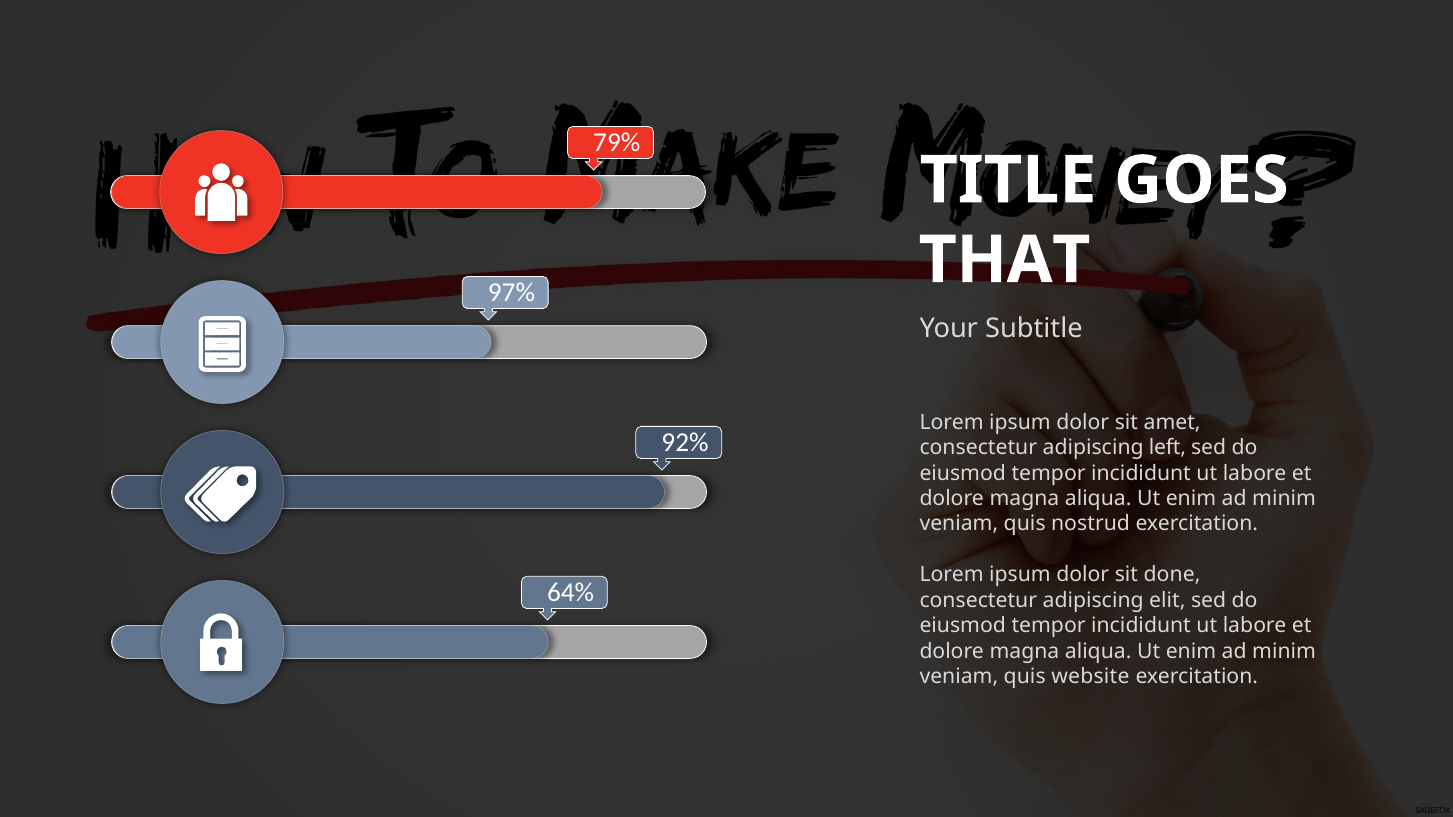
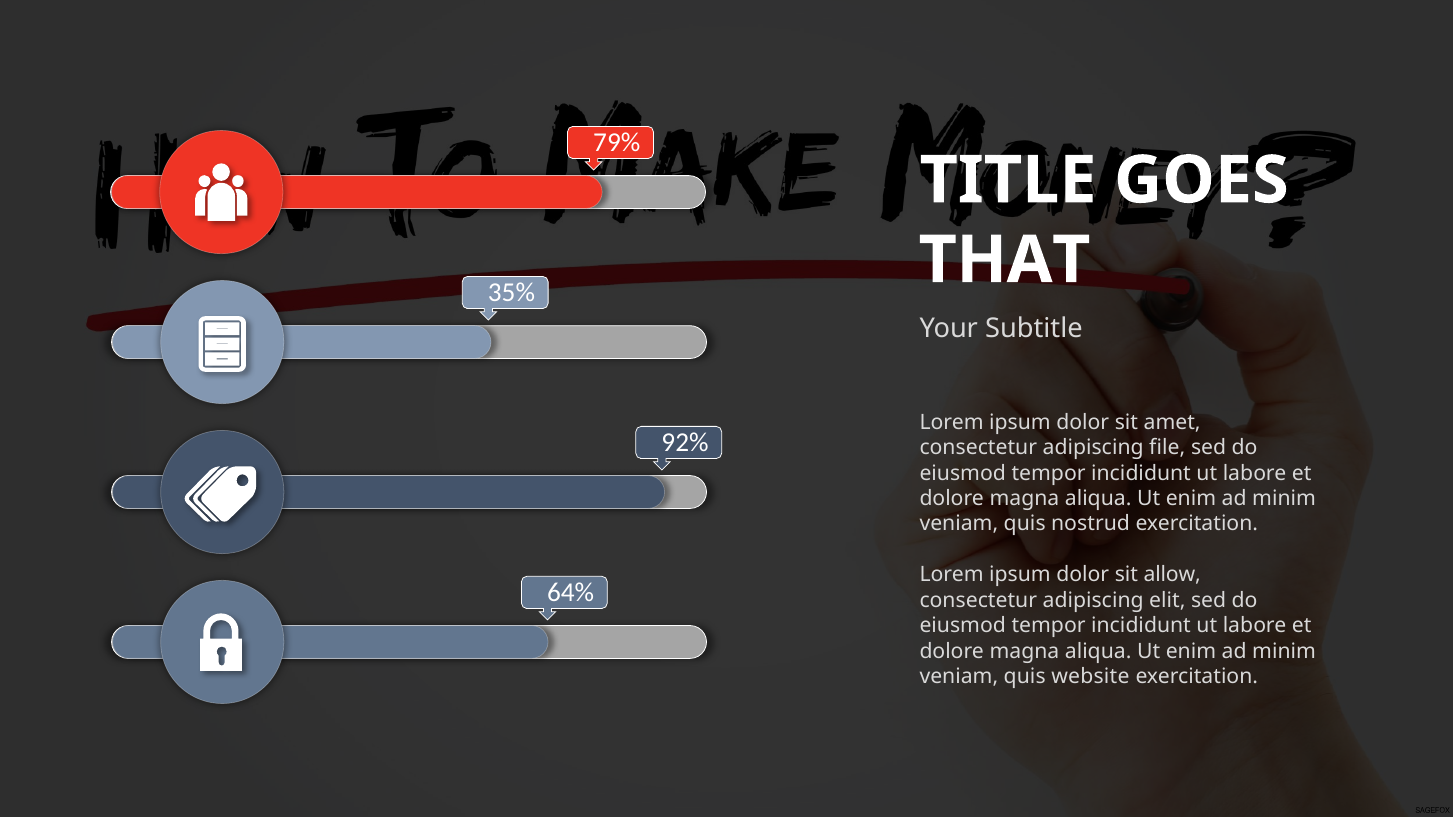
97%: 97% -> 35% (511, 293)
left: left -> file (1167, 448)
done: done -> allow (1172, 575)
